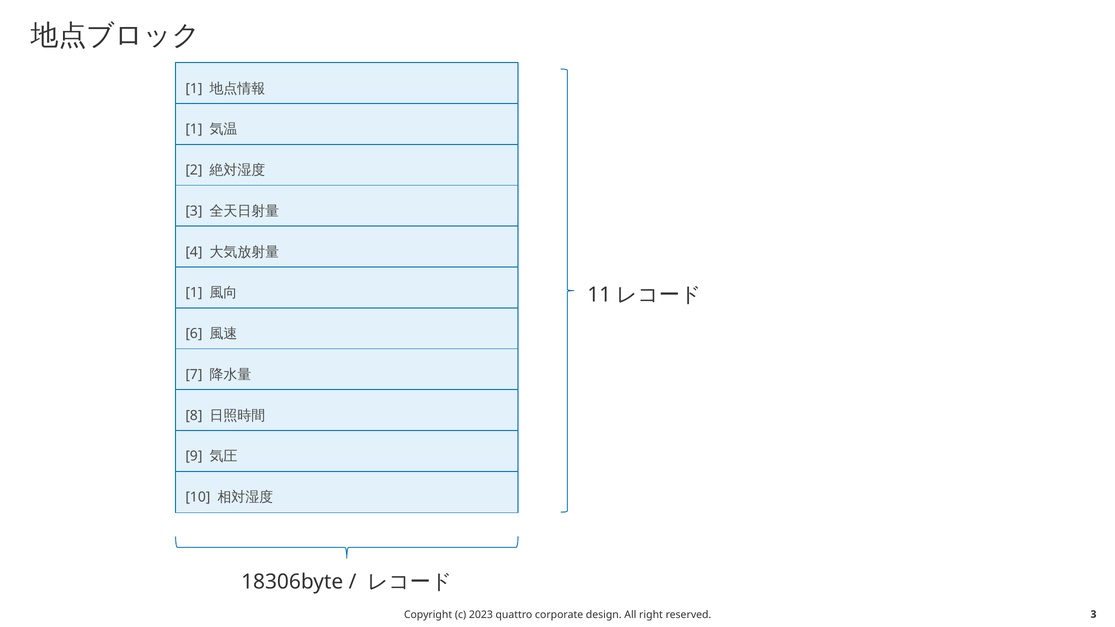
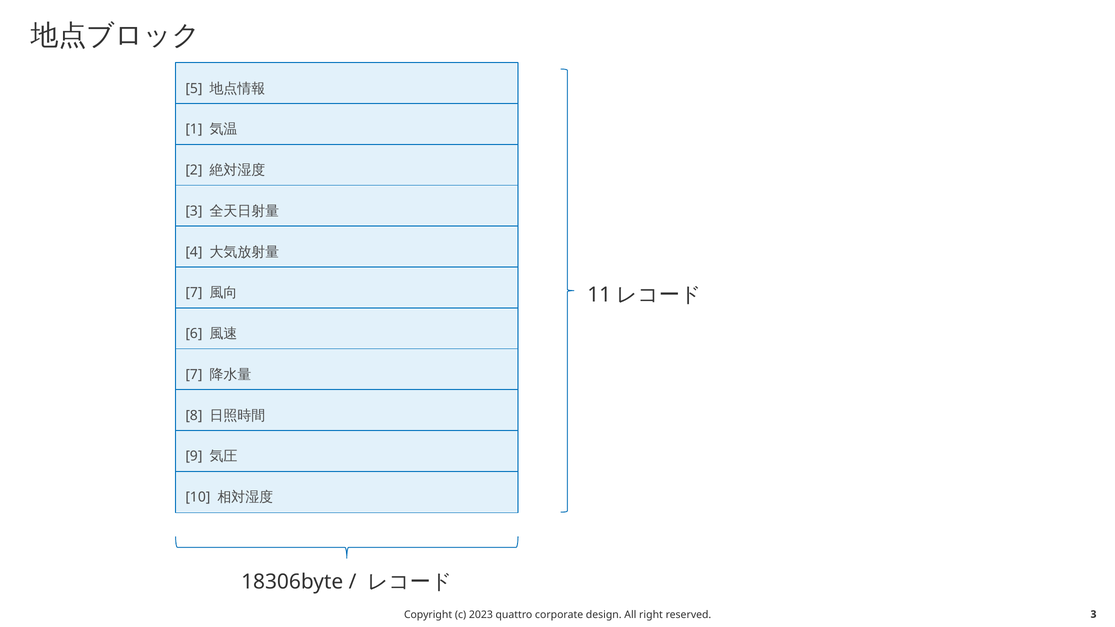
1: 1 -> 5 (194, 89)
1: 1 -> 7 (194, 293)
